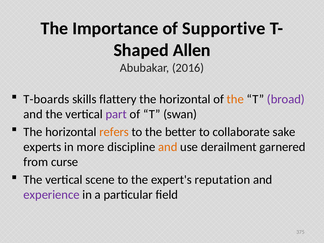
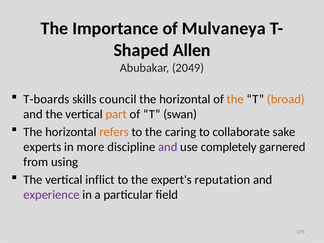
Supportive: Supportive -> Mulvaneya (224, 29)
2016: 2016 -> 2049 (188, 68)
flattery: flattery -> council (118, 99)
broad colour: purple -> orange (286, 99)
part colour: purple -> orange (116, 114)
better: better -> caring (181, 132)
and colour: orange -> purple (168, 147)
derailment: derailment -> completely (229, 147)
curse: curse -> using (65, 162)
scene: scene -> inflict (100, 180)
